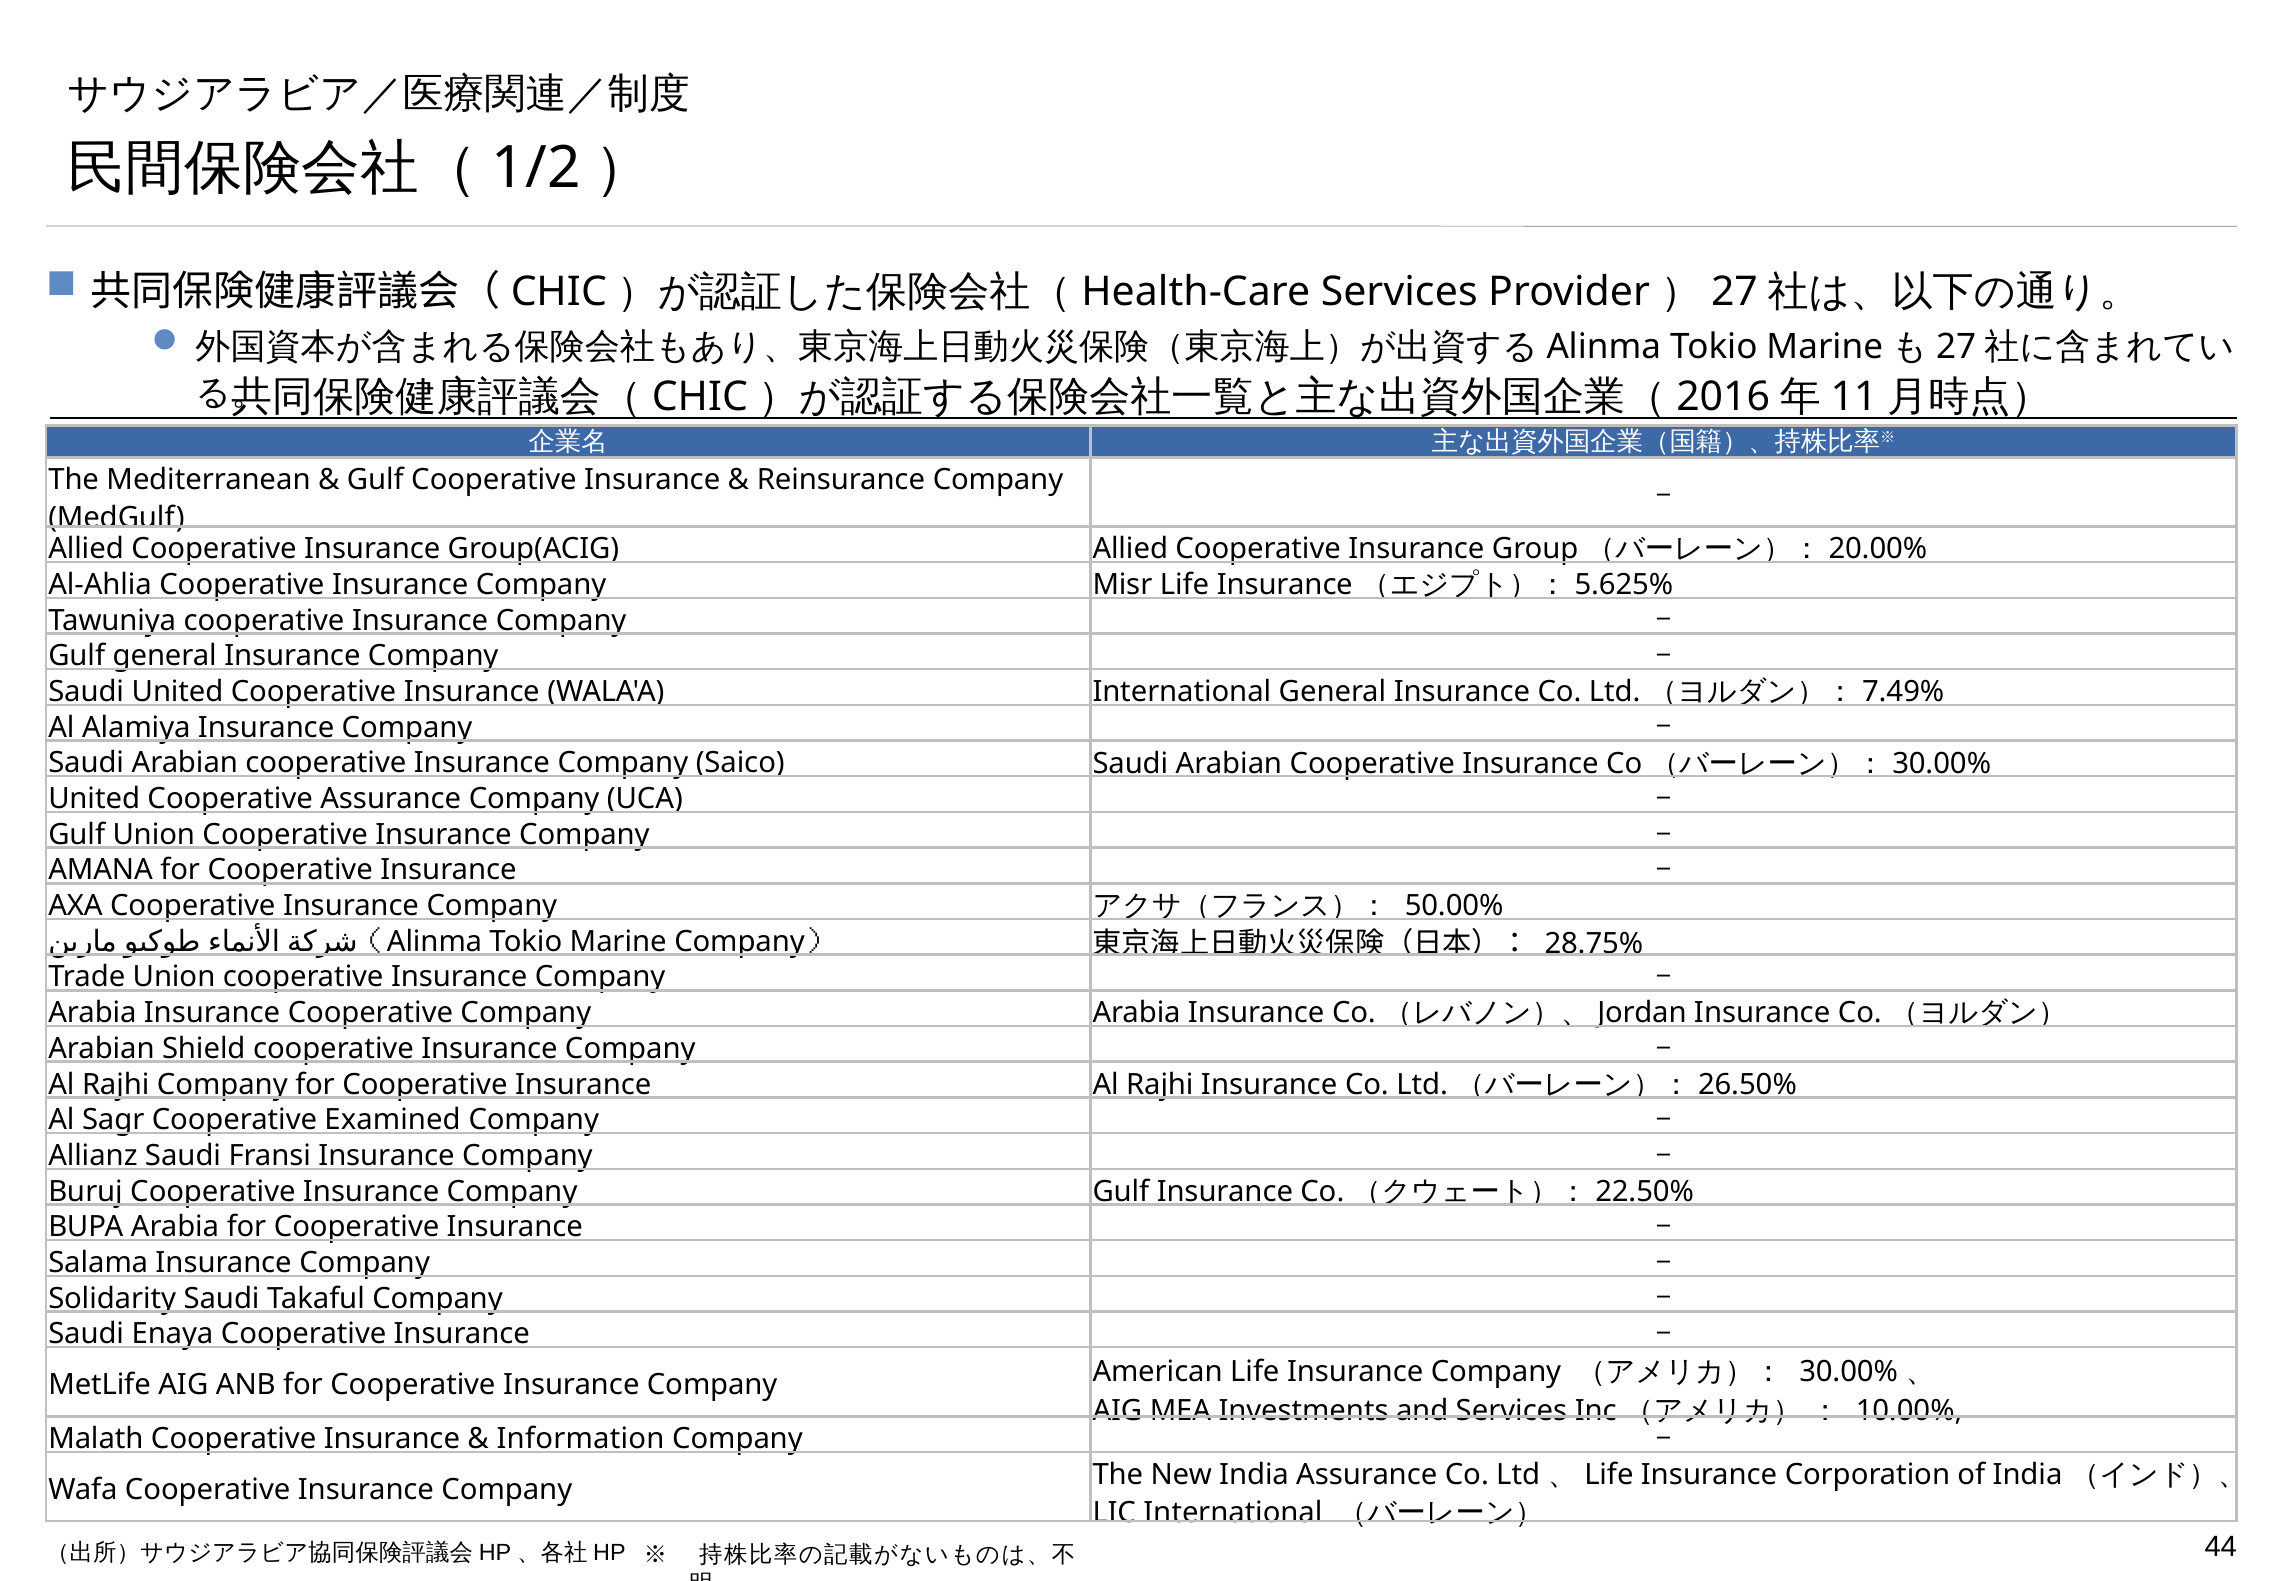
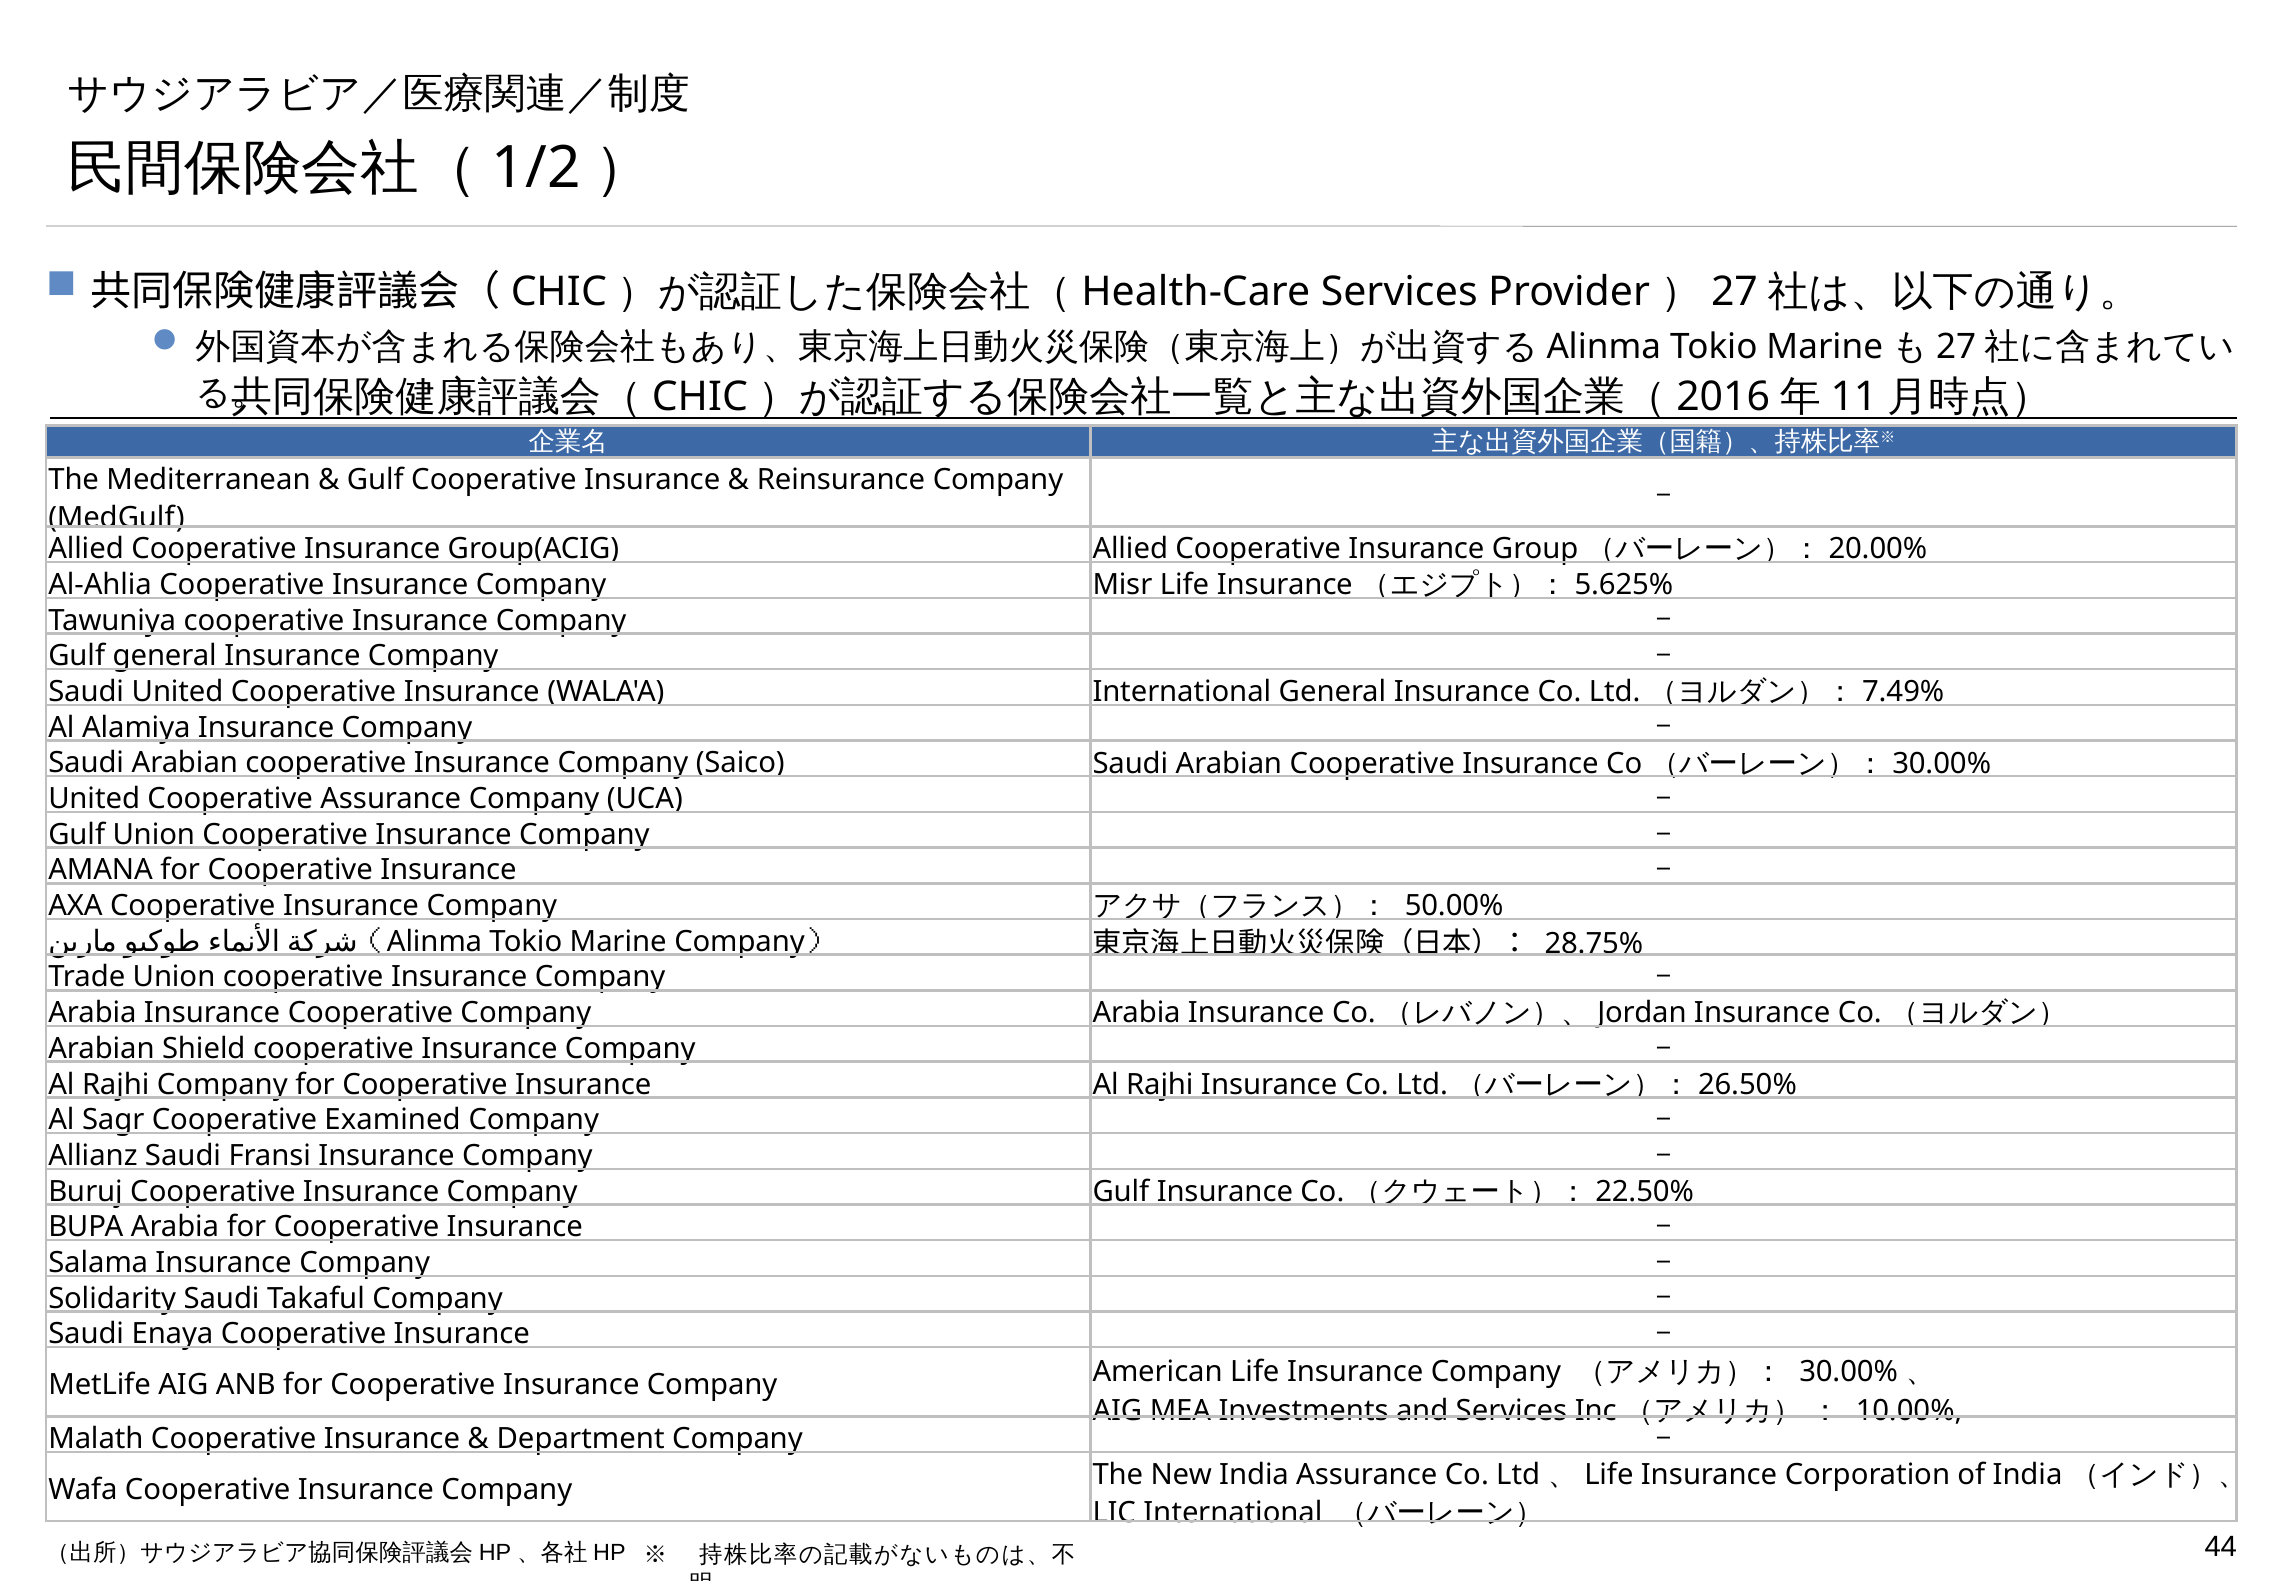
Information: Information -> Department (581, 1439)
